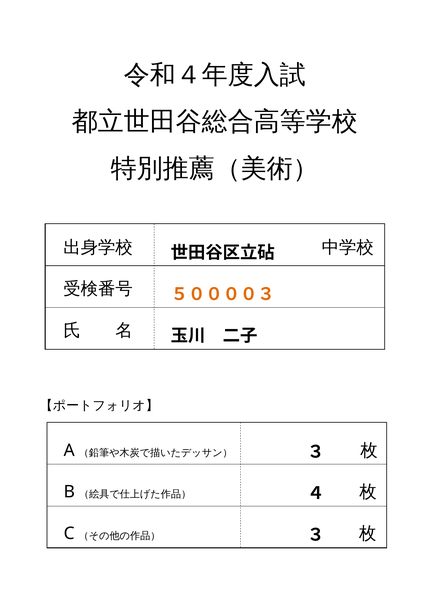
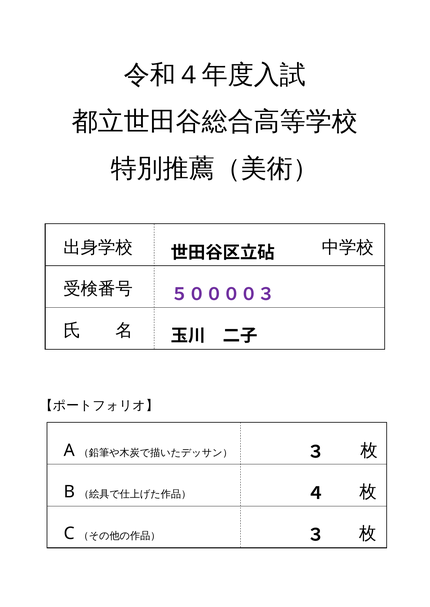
５００００３ colour: orange -> purple (223, 295)
